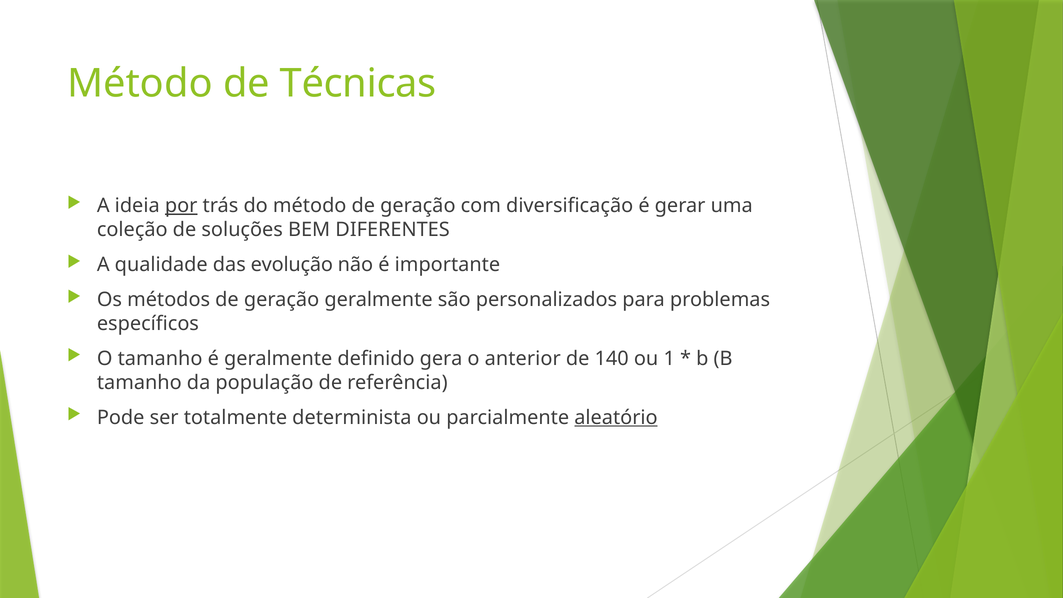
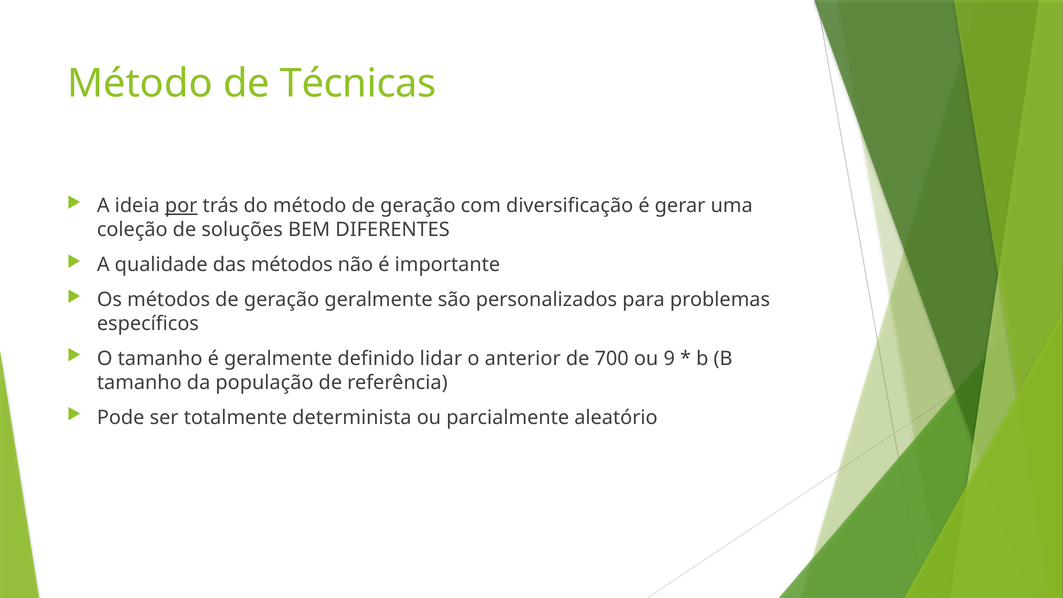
das evolução: evolução -> métodos (292, 265)
gera: gera -> lidar (441, 359)
140: 140 -> 700 (612, 359)
1: 1 -> 9 (669, 359)
aleatório underline: present -> none (616, 417)
